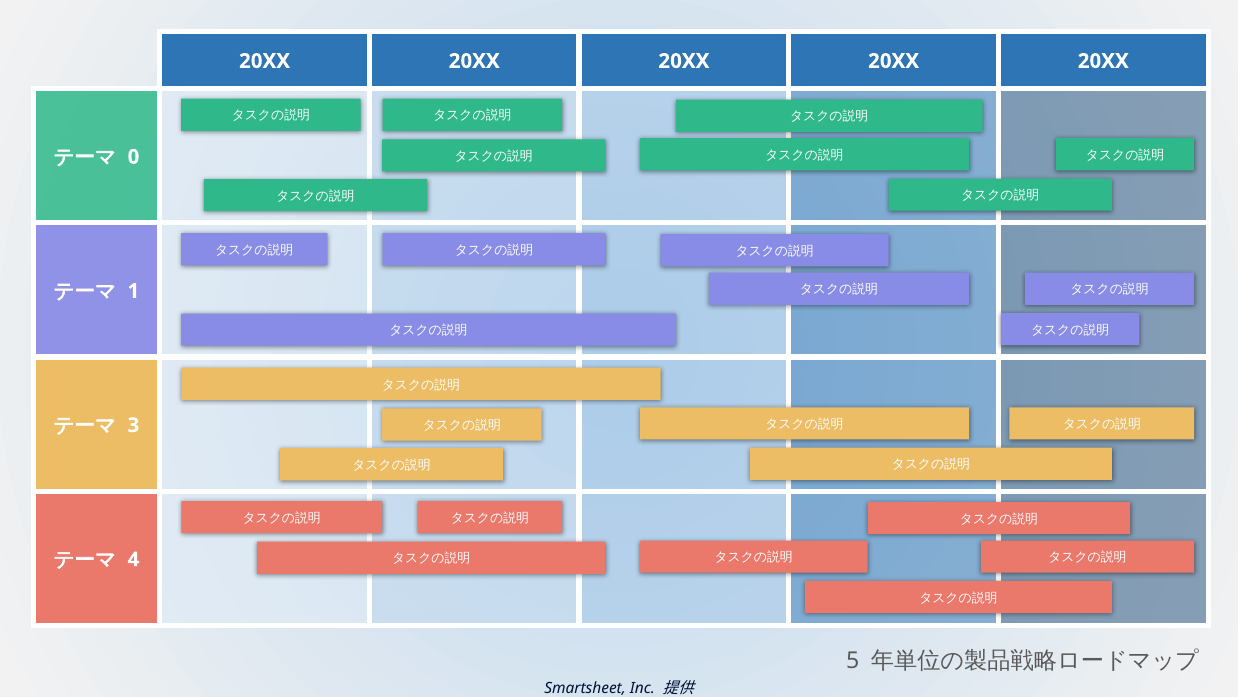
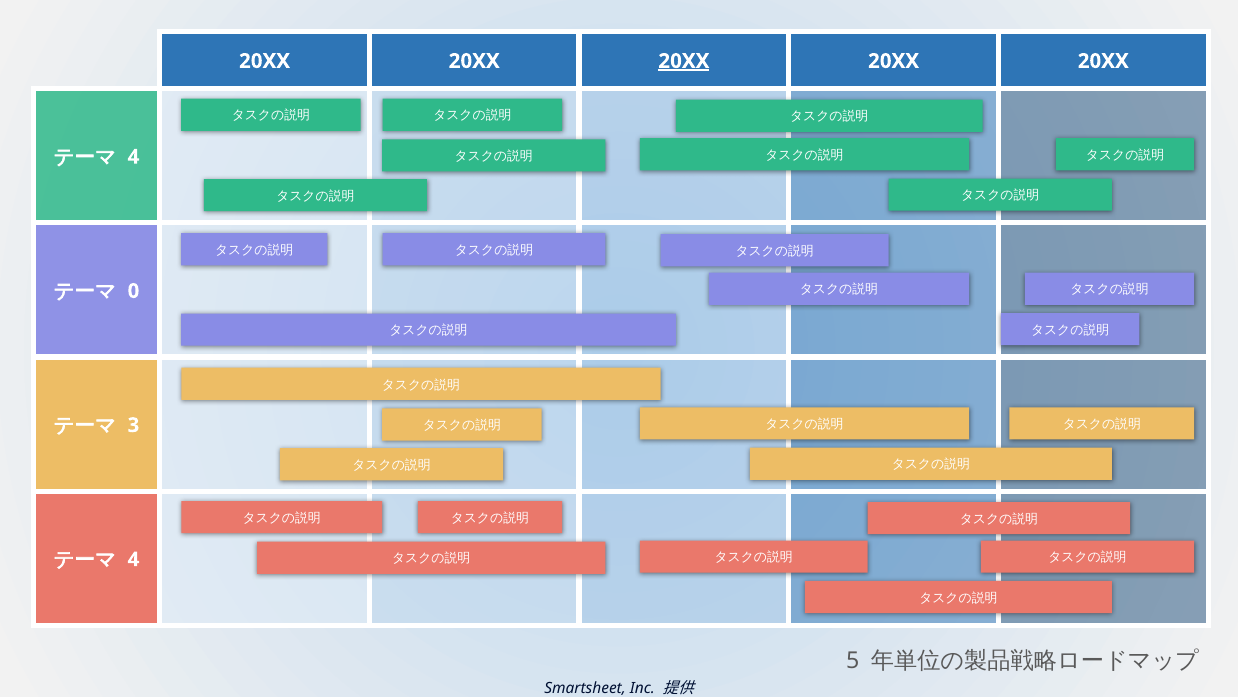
20XX underline: none -> present (684, 61)
0: 0 -> 4 (133, 157)
1: 1 -> 0 (133, 291)
